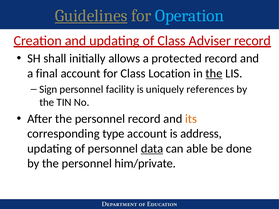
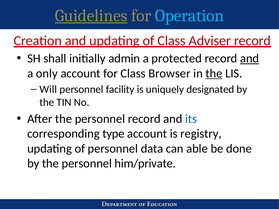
allows: allows -> admin (124, 59)
and underline: none -> present (250, 59)
final: final -> only (47, 73)
Location: Location -> Browser (169, 73)
Sign: Sign -> Will (48, 89)
references: references -> designated (210, 89)
its colour: orange -> blue (191, 119)
address: address -> registry (201, 134)
data underline: present -> none (152, 149)
